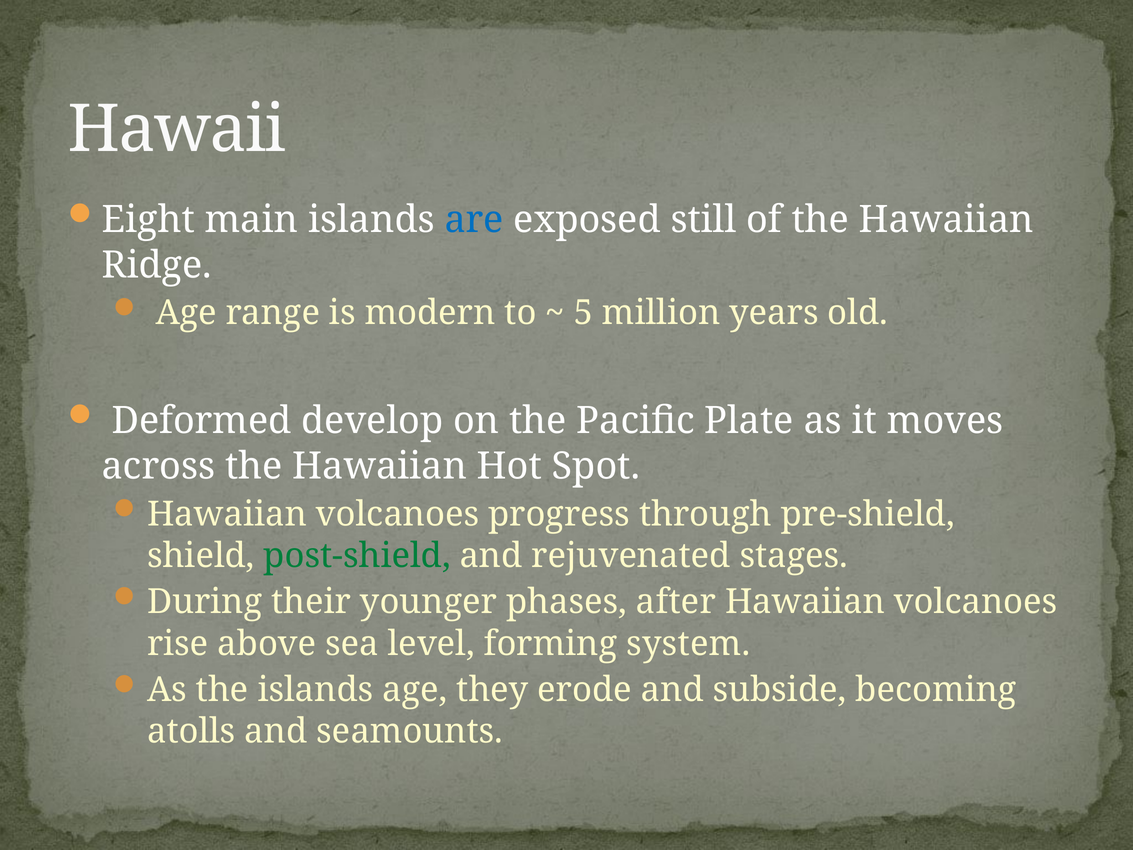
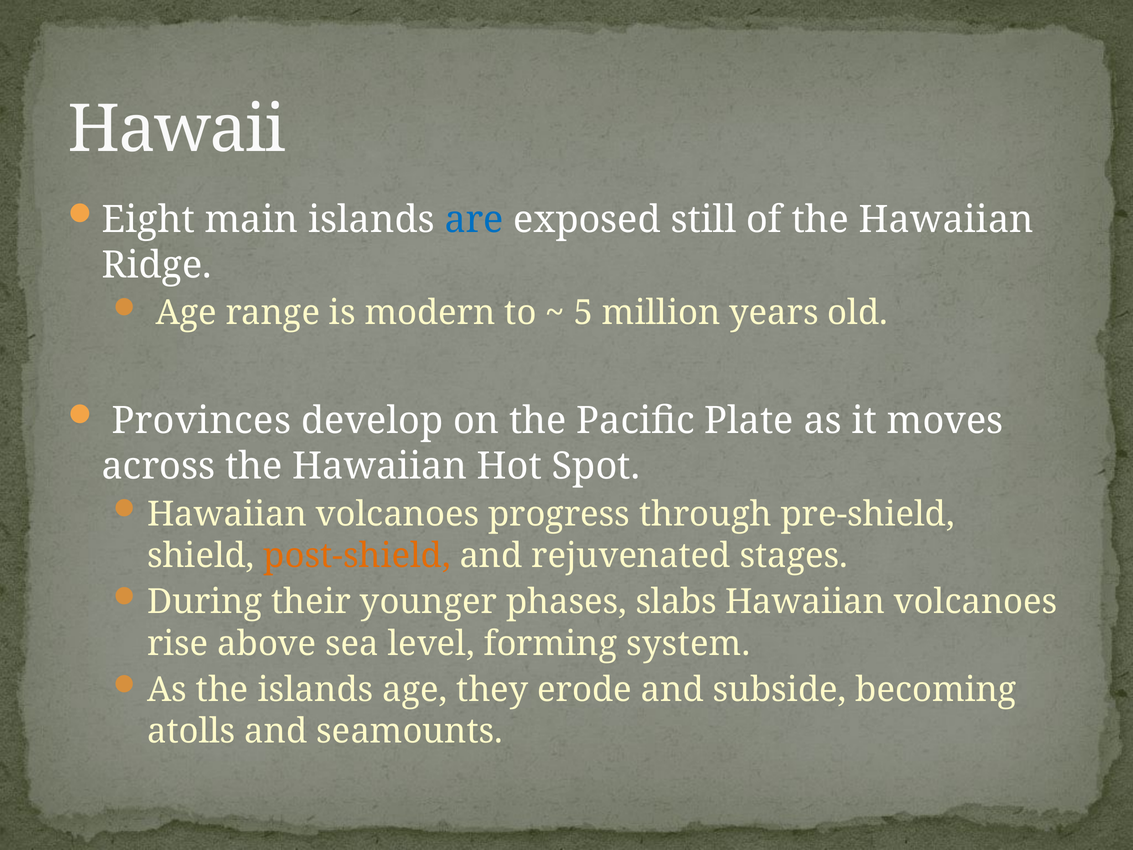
Deformed: Deformed -> Provinces (201, 421)
post-shield colour: green -> orange (357, 556)
after: after -> slabs (676, 602)
